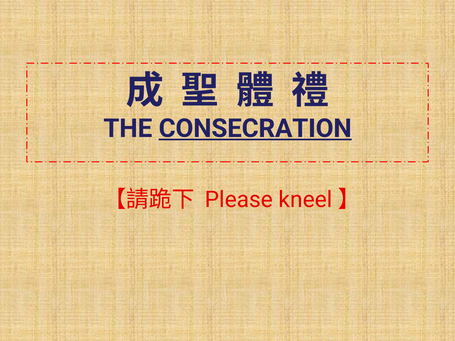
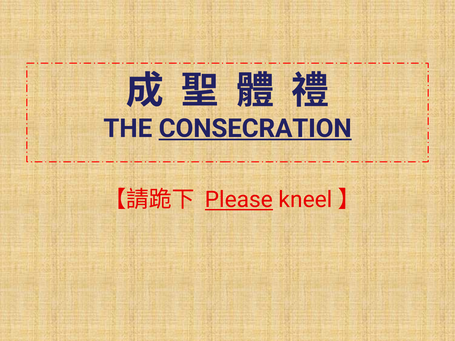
Please underline: none -> present (239, 200)
